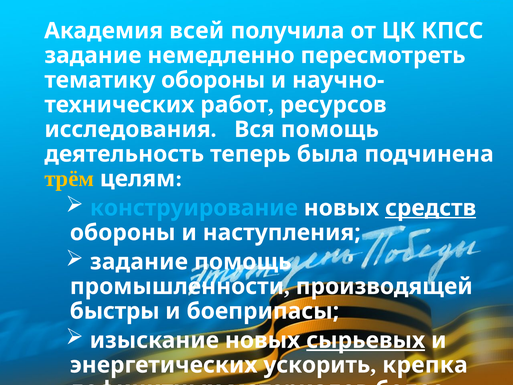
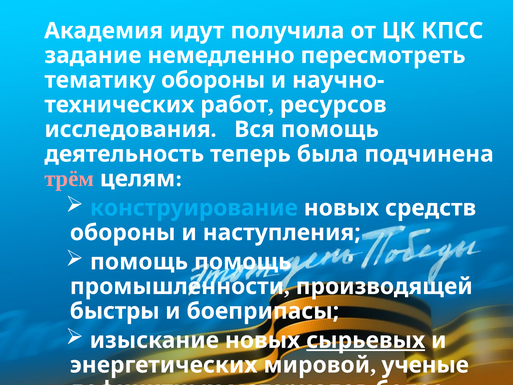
всей: всей -> идут (197, 31)
трём colour: yellow -> pink (69, 179)
средств underline: present -> none (431, 208)
задание: задание -> помощь (139, 262)
ускорить: ускорить -> мировой (317, 365)
крепка: крепка -> ученые (425, 365)
